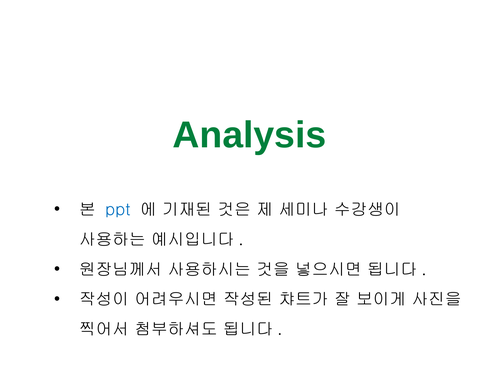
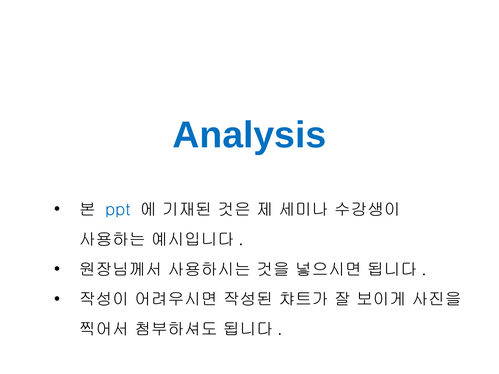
Analysis colour: green -> blue (249, 135)
